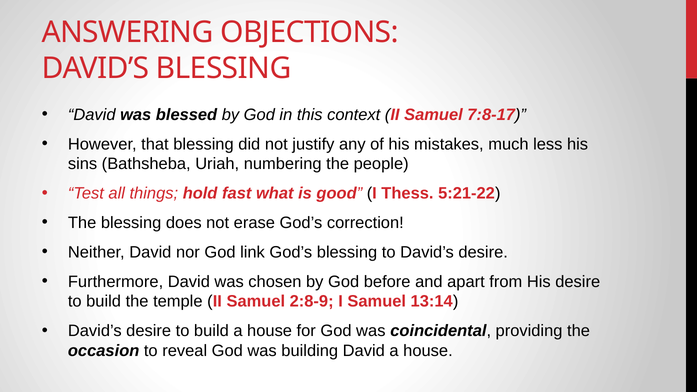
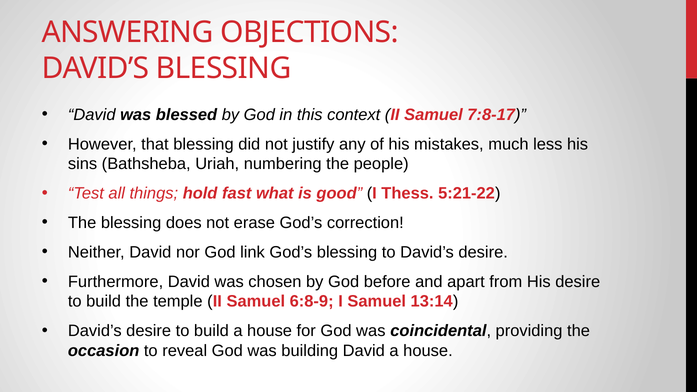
2:8-9: 2:8-9 -> 6:8-9 (312, 301)
